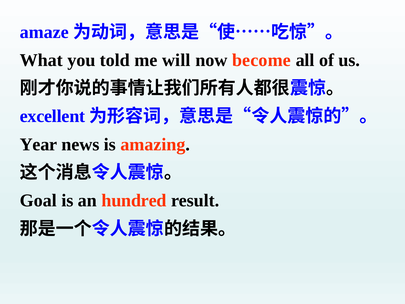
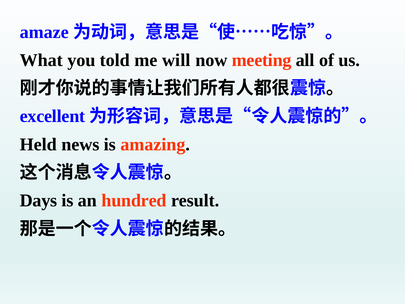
become: become -> meeting (262, 60)
Year: Year -> Held (38, 144)
Goal: Goal -> Days (38, 201)
